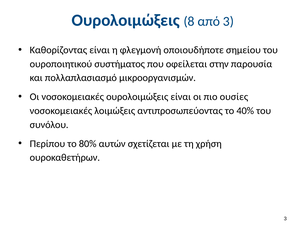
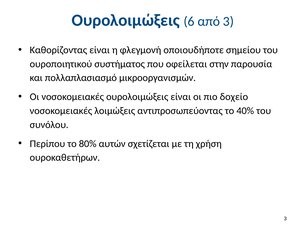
8: 8 -> 6 (189, 21)
ουσίες: ουσίες -> δοχείο (234, 97)
